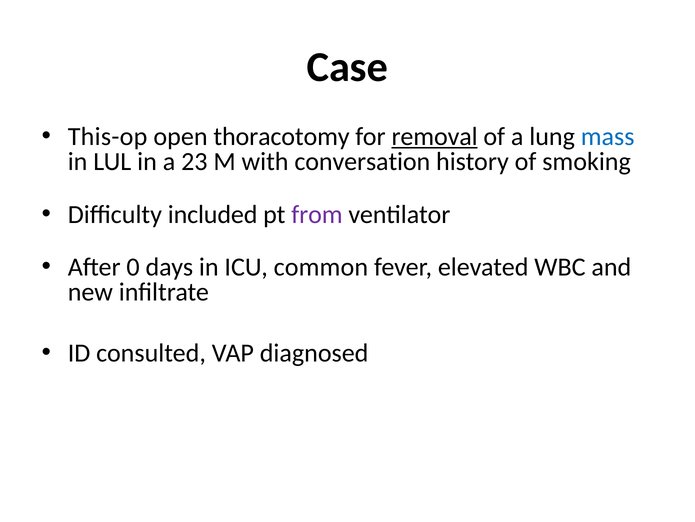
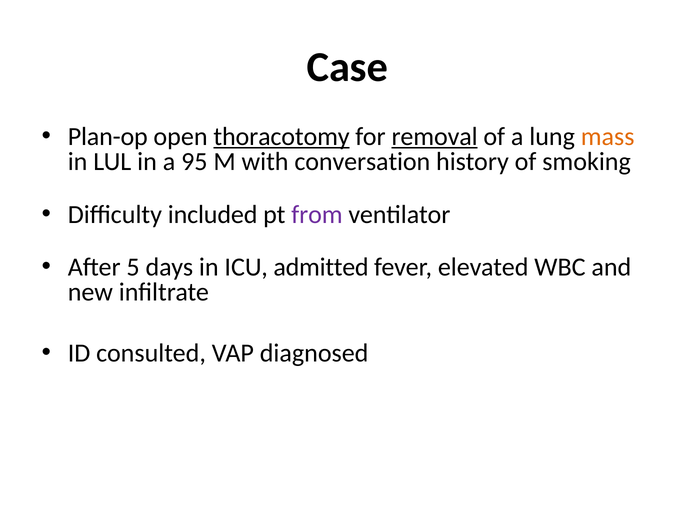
This-op: This-op -> Plan-op (108, 137)
thoracotomy underline: none -> present (282, 137)
mass colour: blue -> orange (608, 137)
23: 23 -> 95 (194, 162)
0: 0 -> 5 (133, 267)
common: common -> admitted (321, 267)
